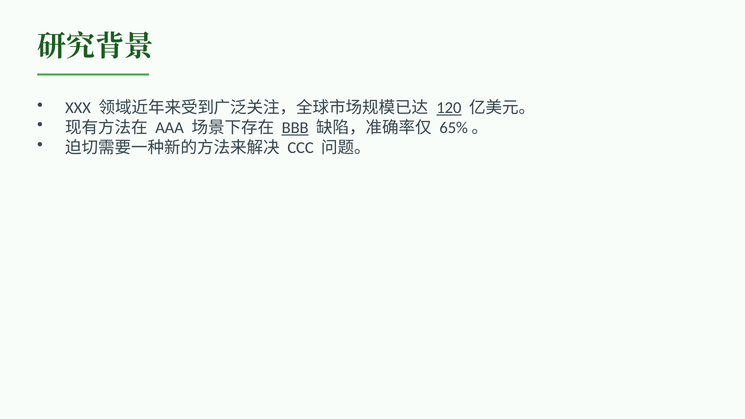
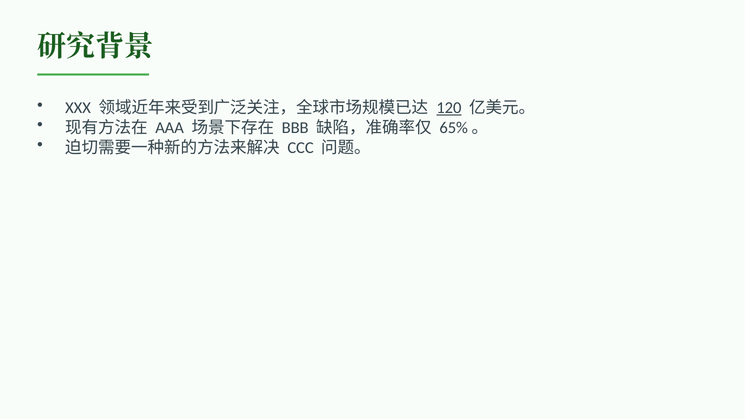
BBB underline: present -> none (295, 128)
